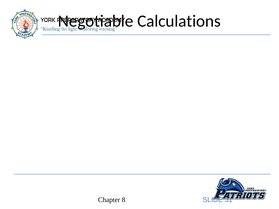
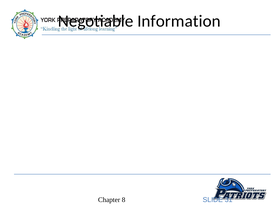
Calculations: Calculations -> Information (179, 21)
